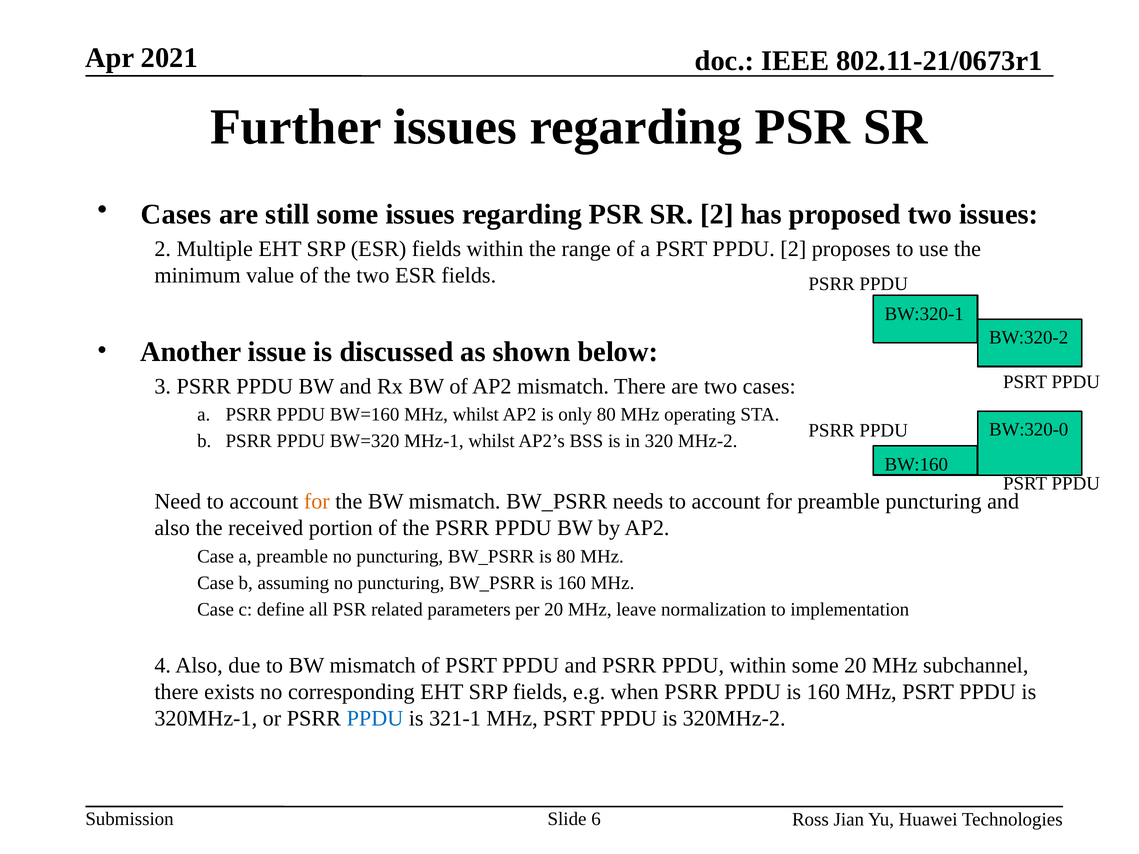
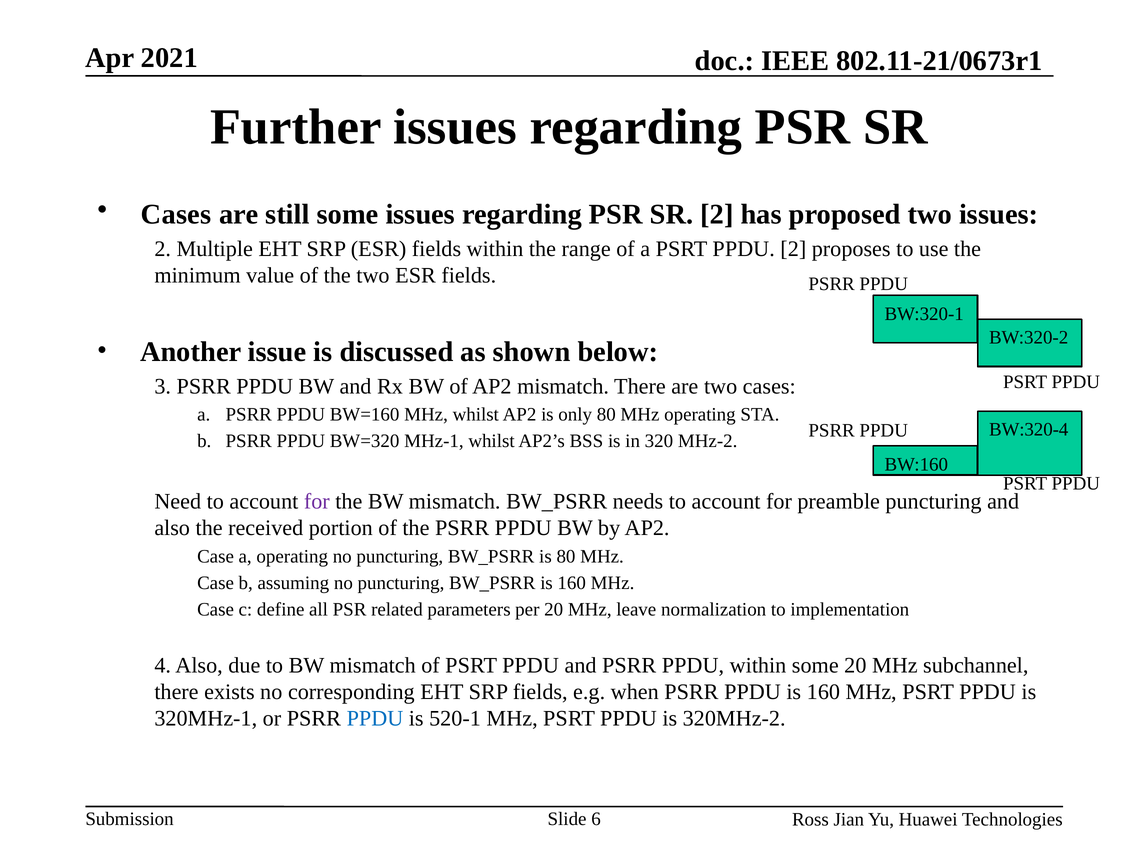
BW:320-0: BW:320-0 -> BW:320-4 (1029, 430)
for colour: orange -> purple (317, 502)
a preamble: preamble -> operating (292, 556)
321-1: 321-1 -> 520-1 (455, 719)
